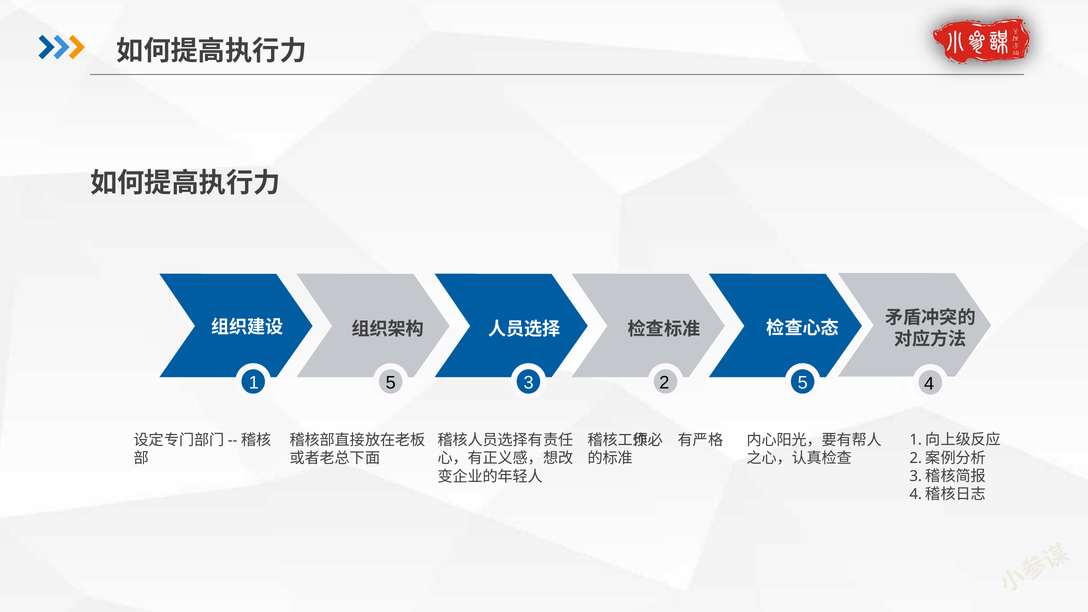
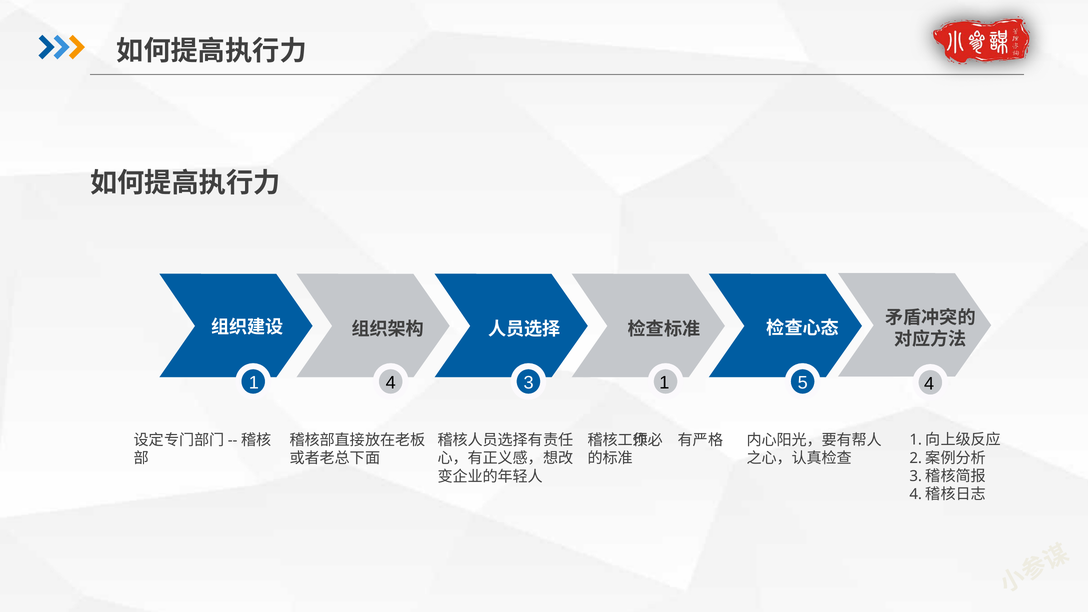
1 5: 5 -> 4 (391, 383)
3 2: 2 -> 1 (664, 383)
